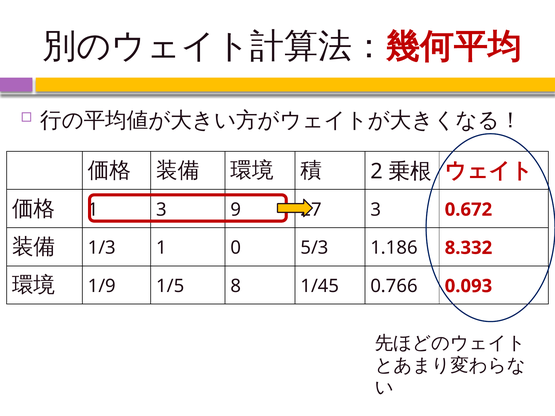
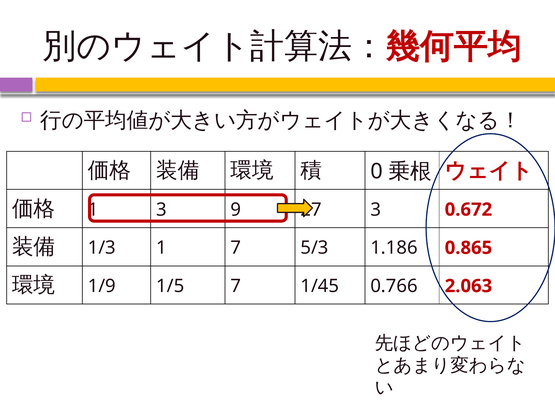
2: 2 -> 0 (377, 172)
1 0: 0 -> 7 (236, 248)
8.332: 8.332 -> 0.865 (468, 248)
1/5 8: 8 -> 7 (236, 286)
0.093: 0.093 -> 2.063 (468, 286)
